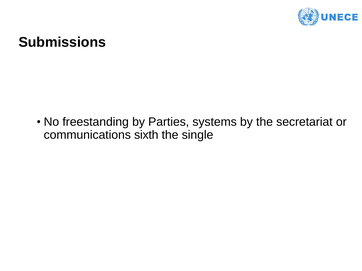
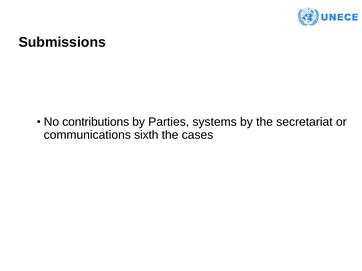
freestanding: freestanding -> contributions (96, 122)
single: single -> cases (198, 135)
